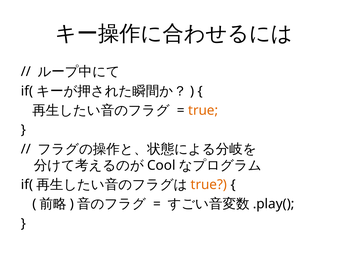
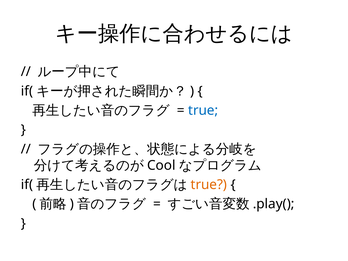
true colour: orange -> blue (203, 110)
